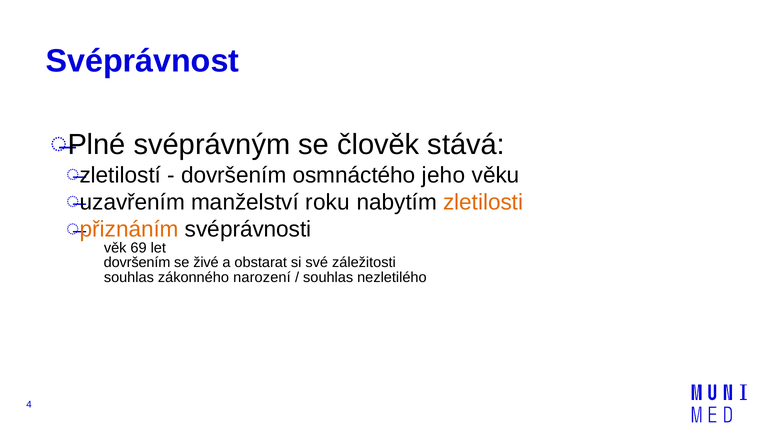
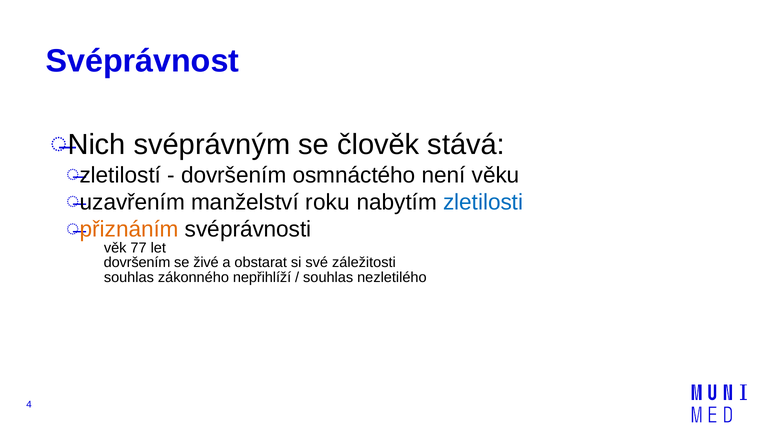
Plné: Plné -> Nich (97, 144)
jeho: jeho -> není (444, 175)
zletilosti colour: orange -> blue (483, 202)
69: 69 -> 77 (139, 248)
narození: narození -> nepřihlíží (262, 277)
